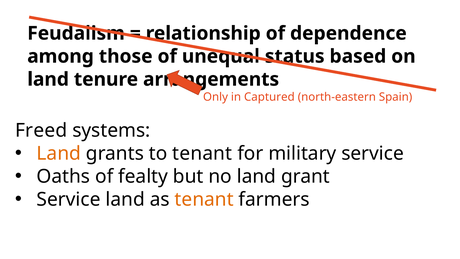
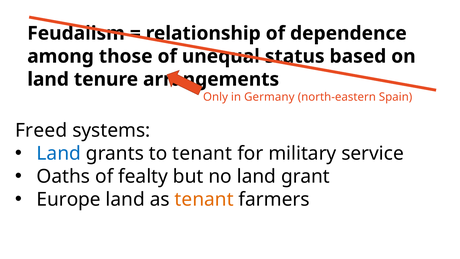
Captured: Captured -> Germany (269, 97)
Land colour: orange -> blue (59, 153)
Service: Service -> Europe (69, 199)
